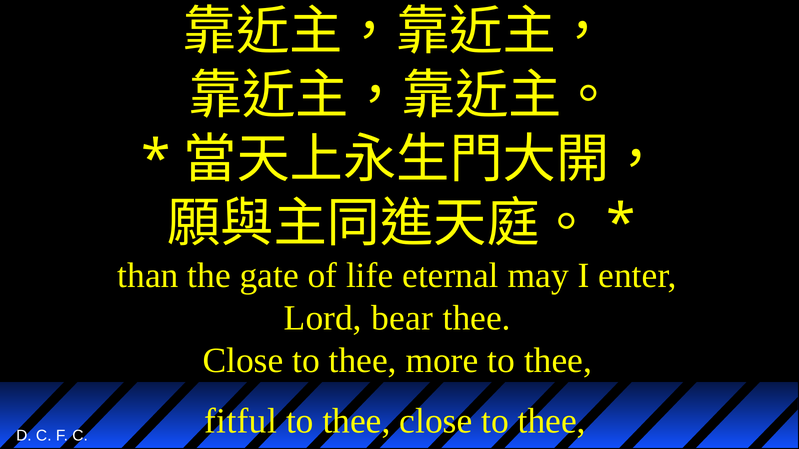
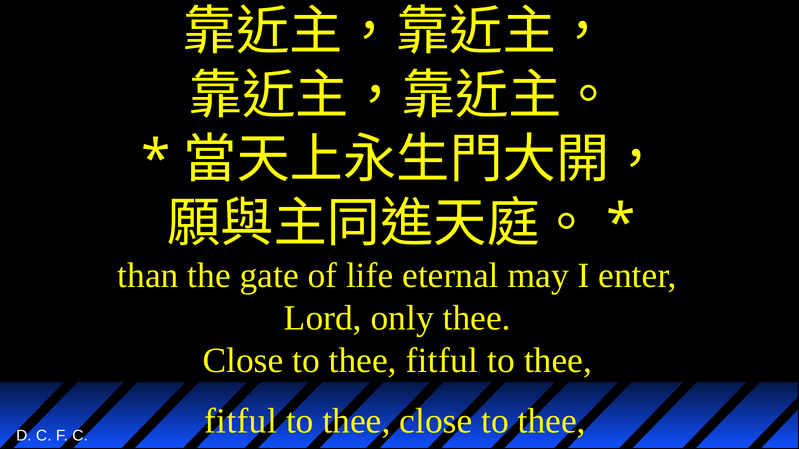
bear: bear -> only (402, 318)
Close to thee more: more -> fitful (442, 361)
